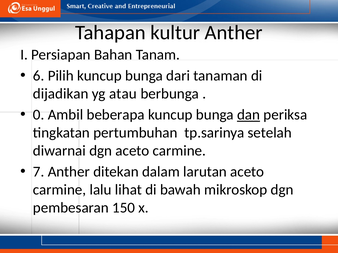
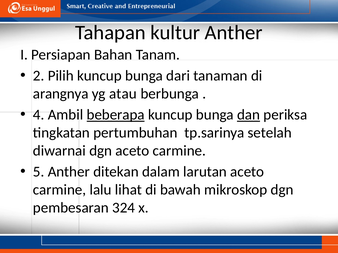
6: 6 -> 2 (39, 76)
dijadikan: dijadikan -> arangnya (61, 94)
0: 0 -> 4 (39, 115)
beberapa underline: none -> present (116, 115)
7: 7 -> 5 (39, 172)
150: 150 -> 324 (124, 208)
